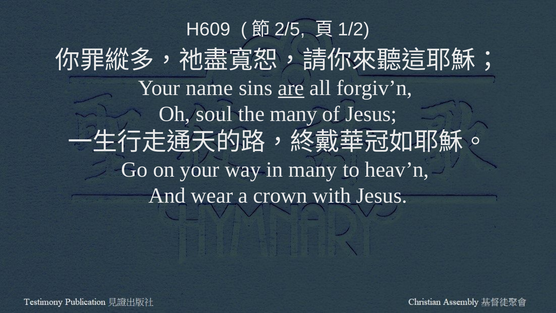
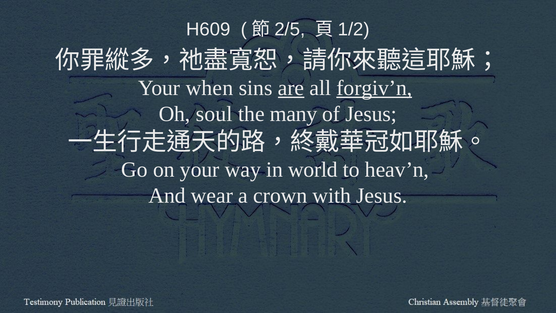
name: name -> when (209, 88)
forgiv’n underline: none -> present (374, 88)
in many: many -> world (313, 170)
